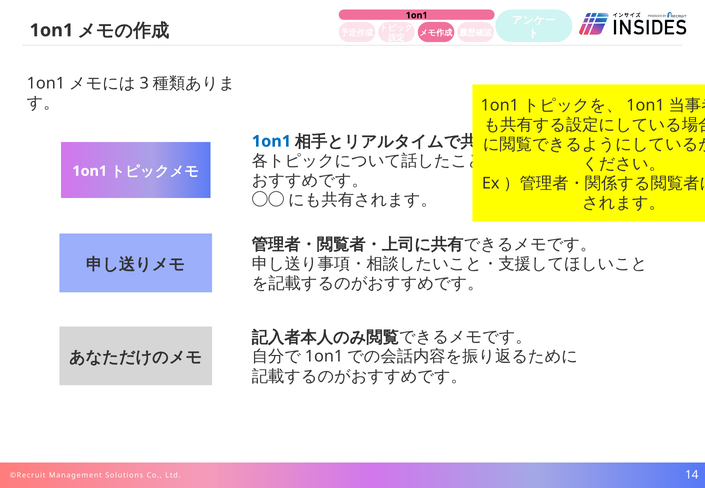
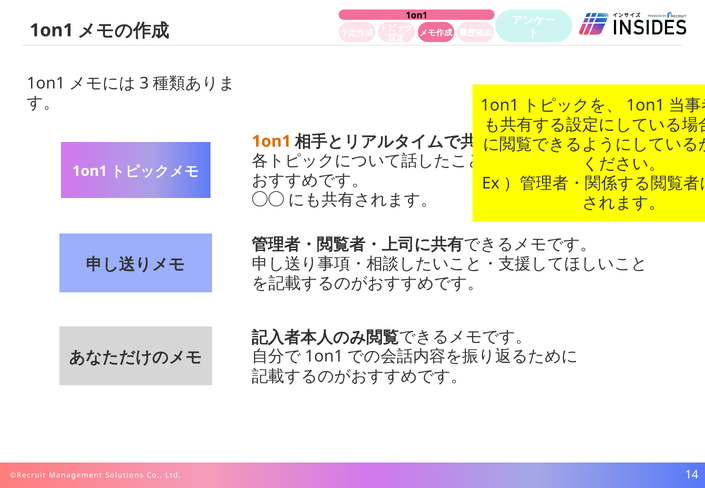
1on1 colour: blue -> orange (271, 141)
